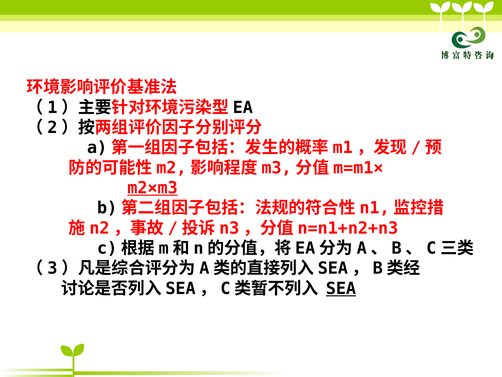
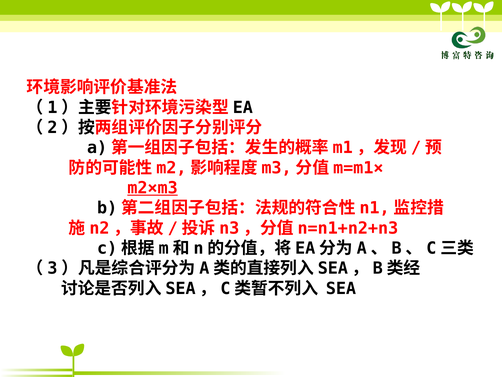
SEA underline: present -> none (341, 288)
